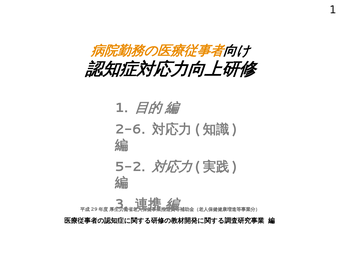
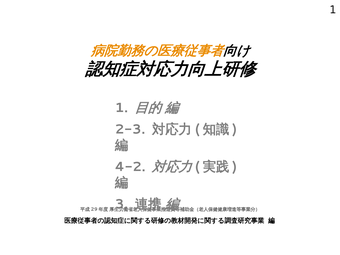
2-6: 2-6 -> 2-3 (130, 129)
5-2: 5-2 -> 4-2 (130, 167)
